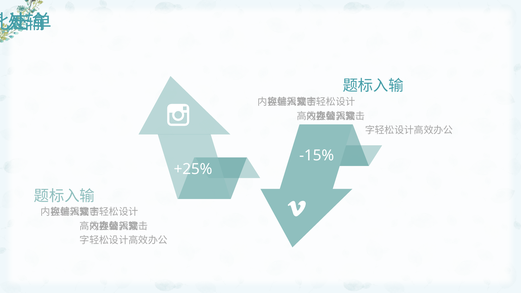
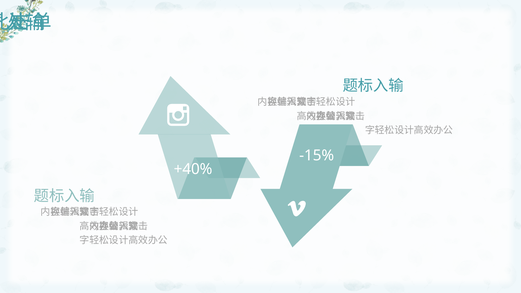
+25%: +25% -> +40% (193, 169)
